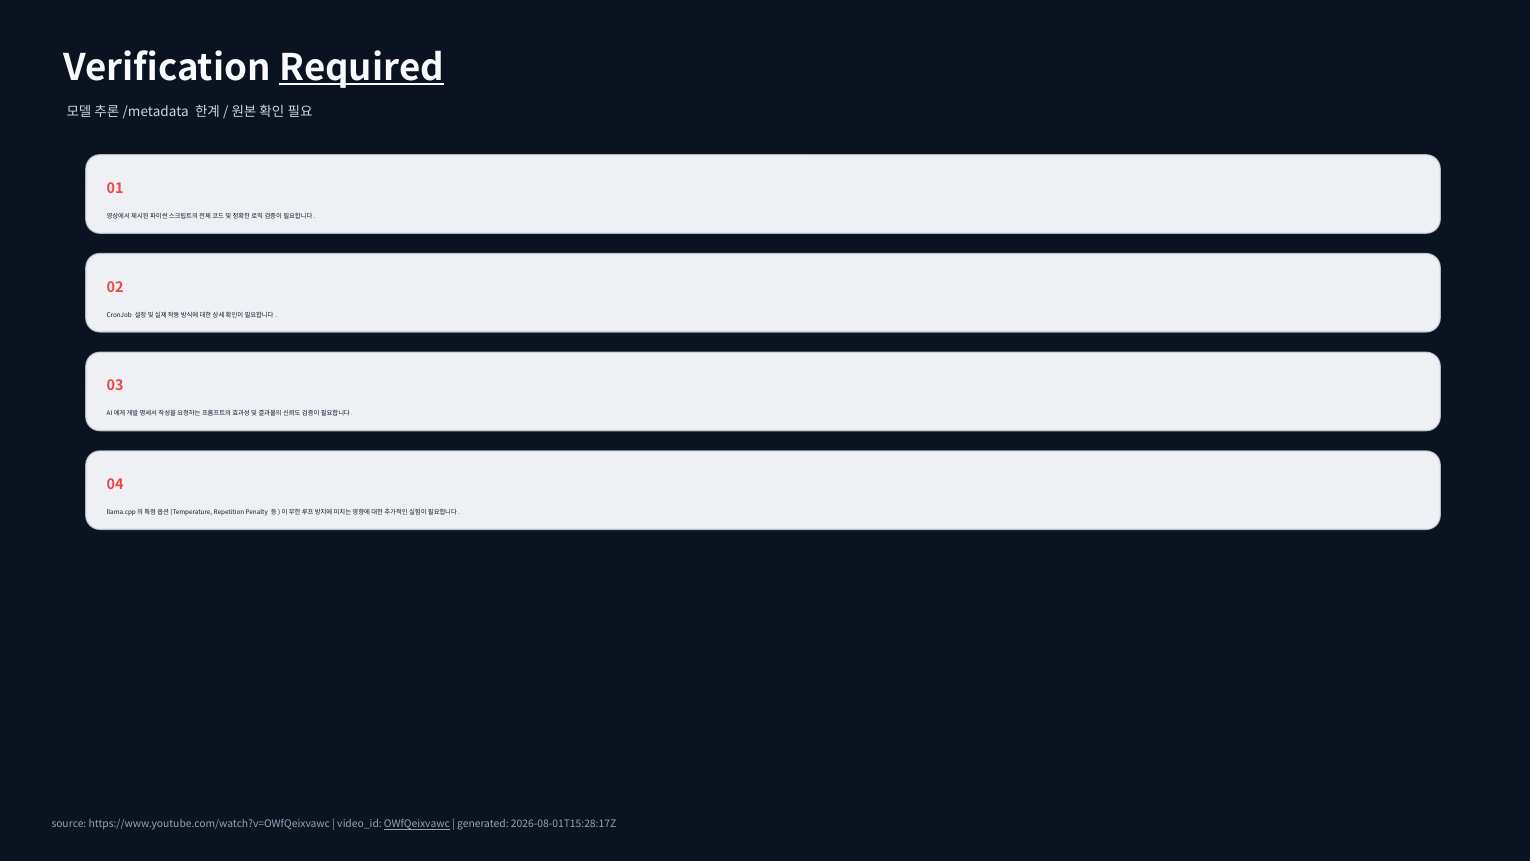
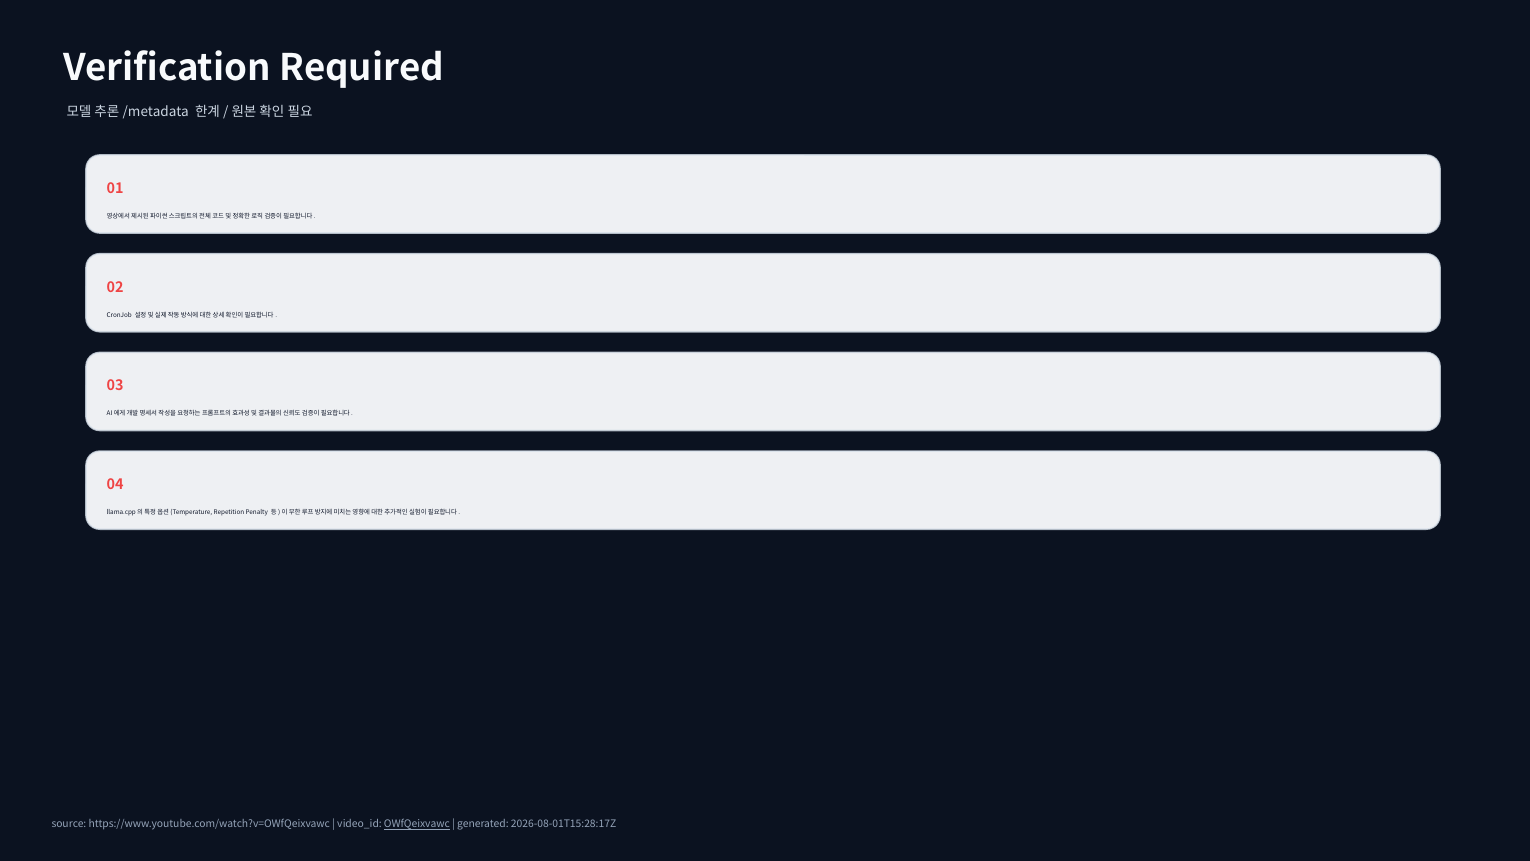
Required underline: present -> none (362, 69)
